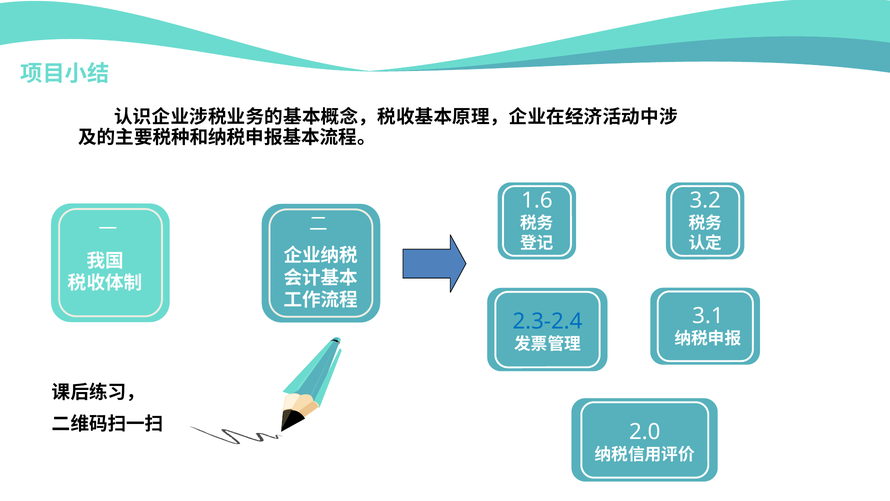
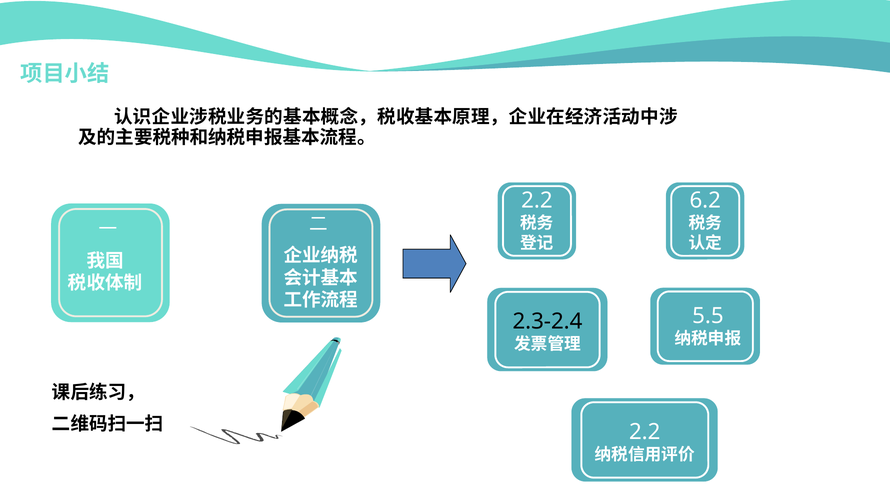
1.6: 1.6 -> 2.2 (537, 200)
3.2: 3.2 -> 6.2 (705, 200)
3.1: 3.1 -> 5.5 (708, 316)
2.3-2.4 colour: blue -> black (547, 321)
2.0: 2.0 -> 2.2 (645, 431)
